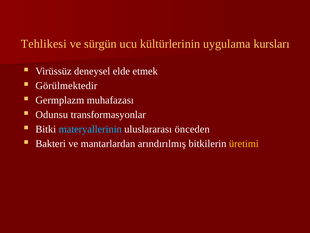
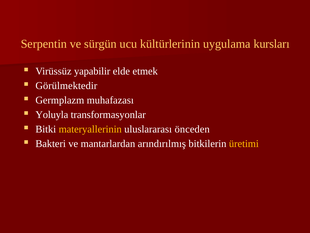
Tehlikesi: Tehlikesi -> Serpentin (44, 44)
deneysel: deneysel -> yapabilir (92, 71)
Odunsu: Odunsu -> Yoluyla (52, 114)
materyallerinin colour: light blue -> yellow (90, 129)
